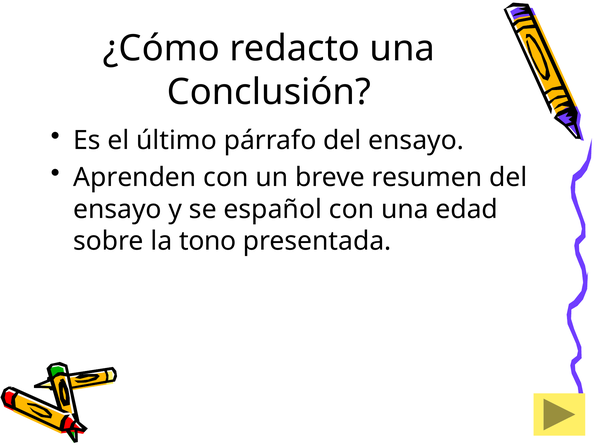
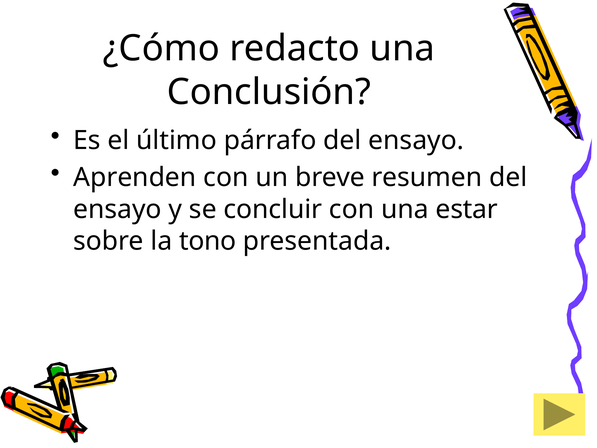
español: español -> concluir (273, 209)
edad: edad -> estar (467, 209)
